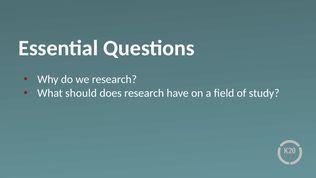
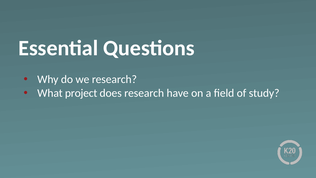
should: should -> project (81, 93)
